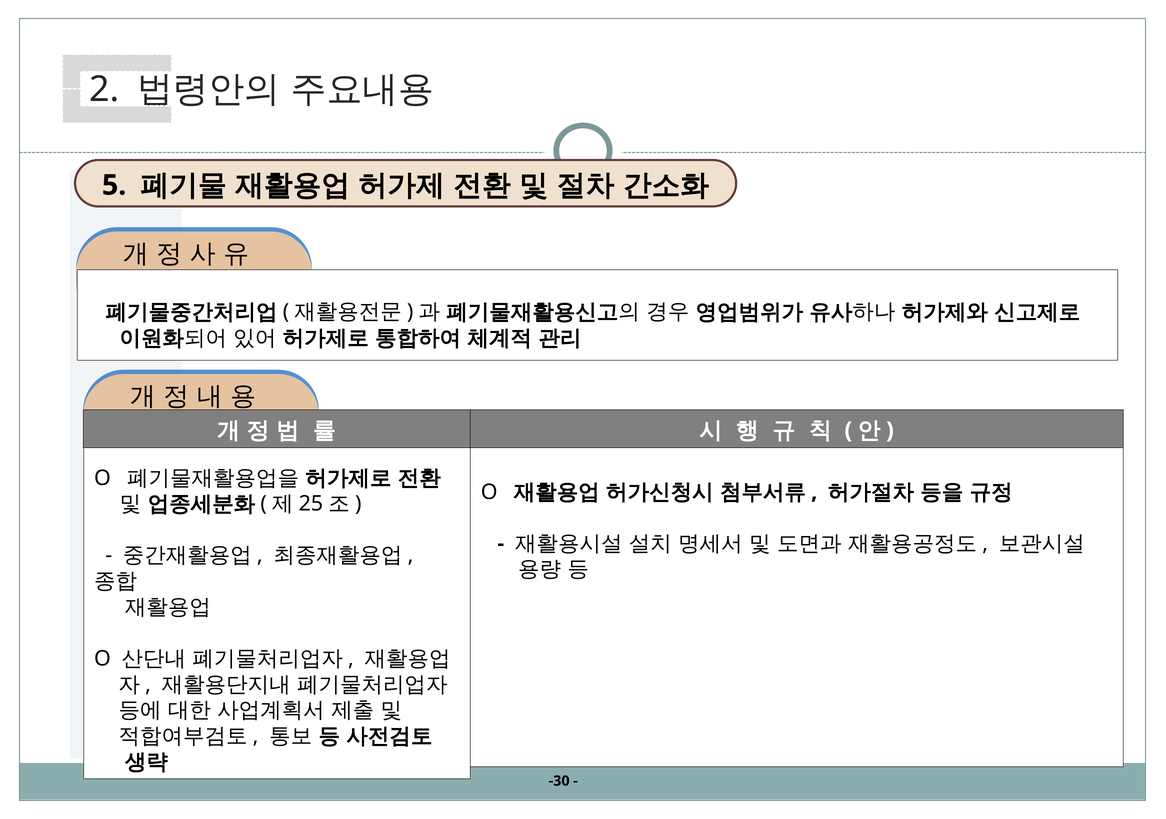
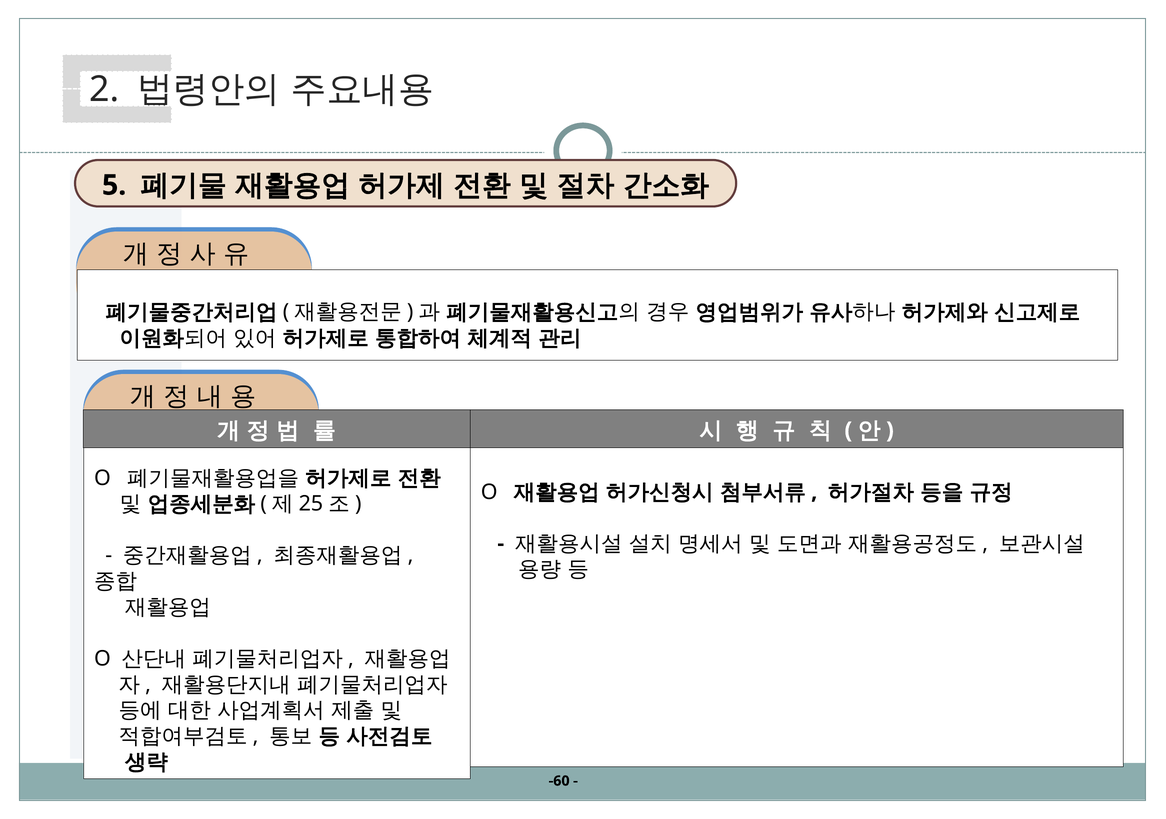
-30: -30 -> -60 (559, 781)
